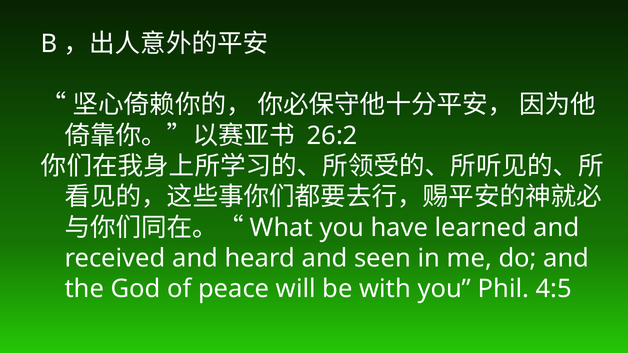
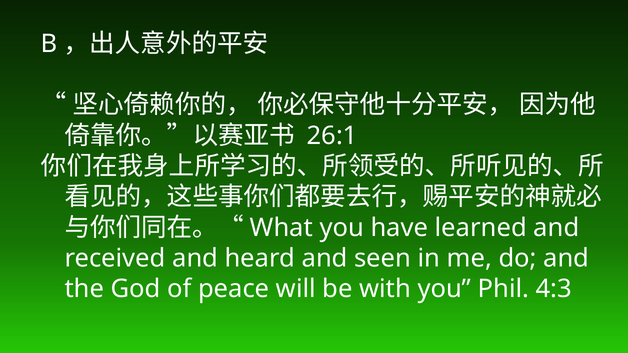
26:2: 26:2 -> 26:1 (332, 136)
4:5: 4:5 -> 4:3 (554, 289)
